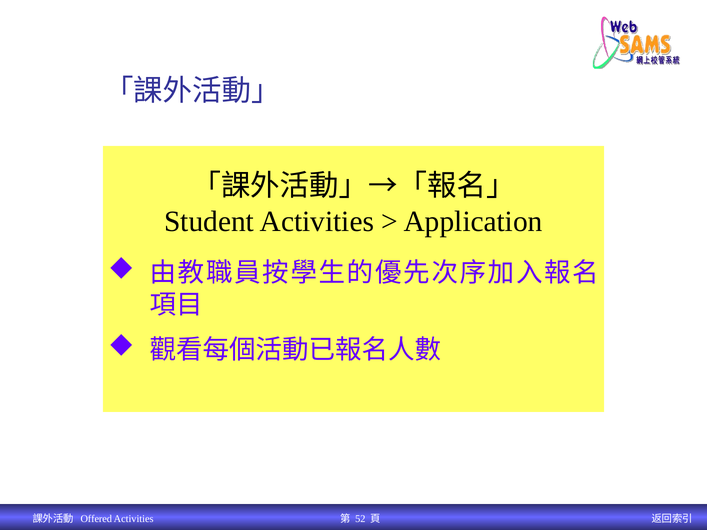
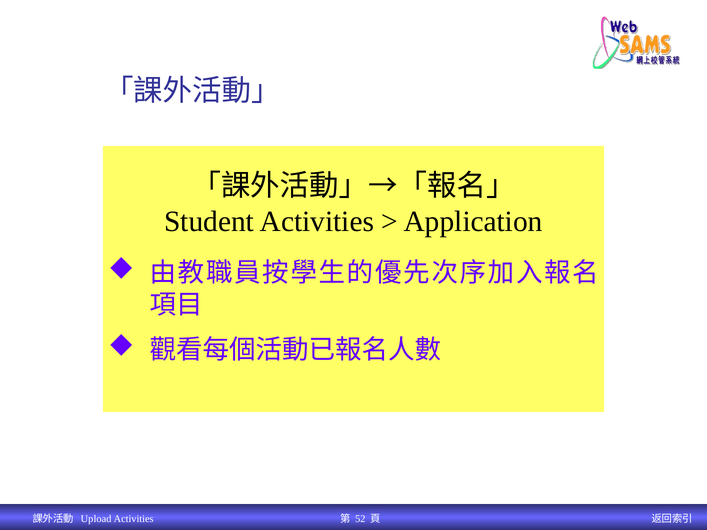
Offered: Offered -> Upload (96, 519)
